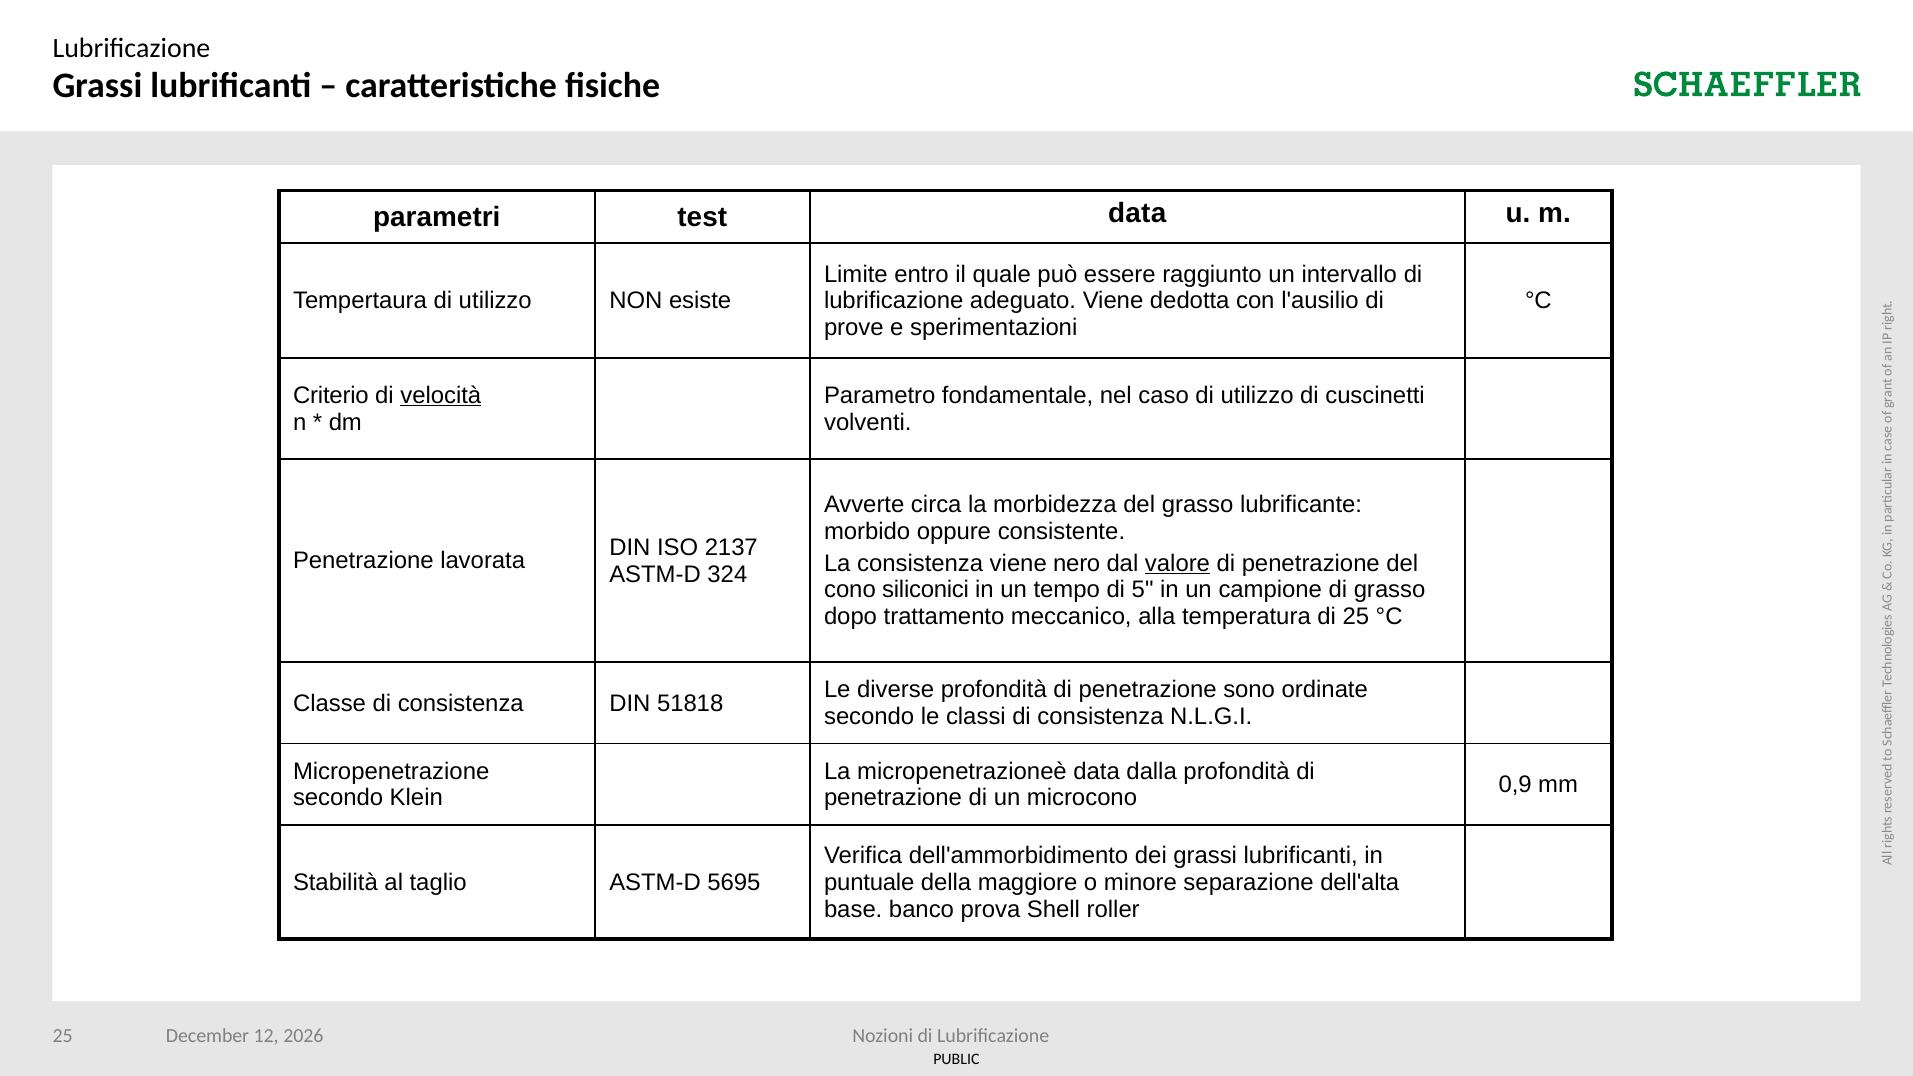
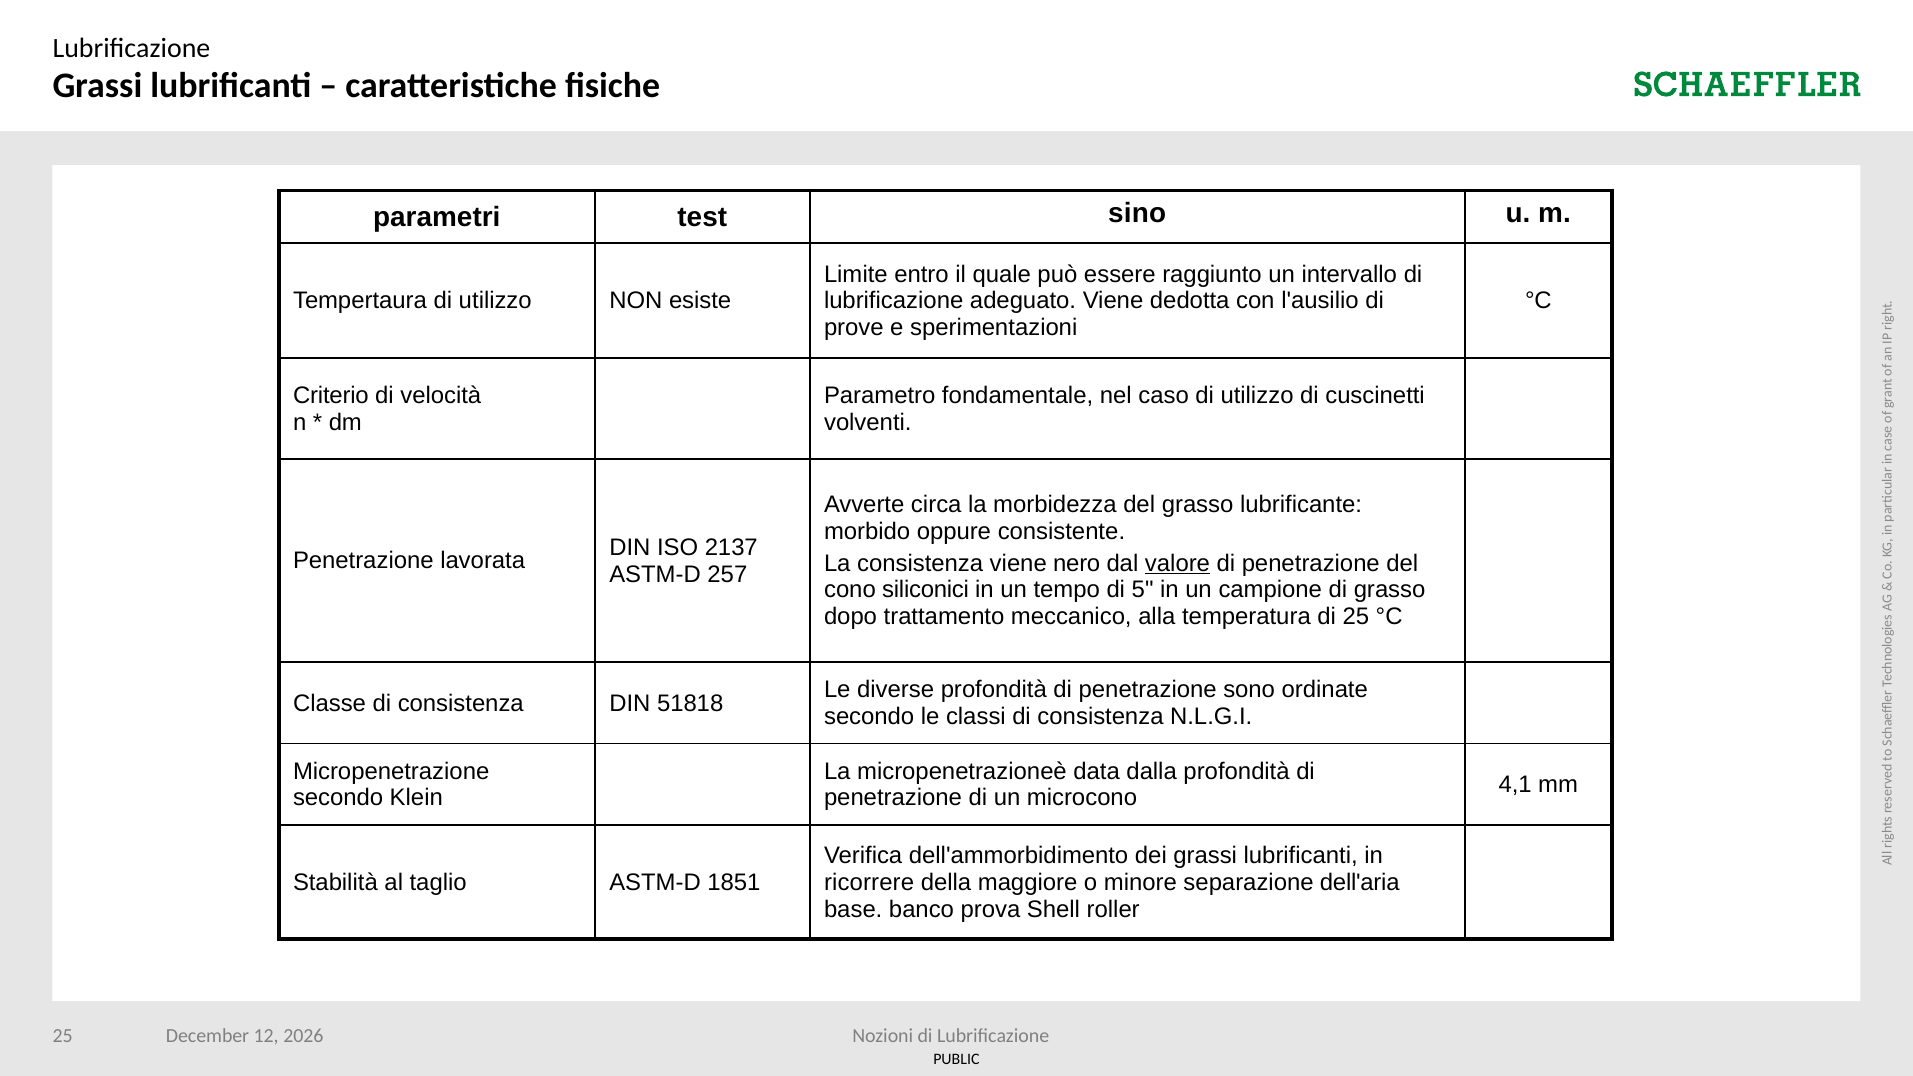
test data: data -> sino (1137, 214)
velocità underline: present -> none (441, 395)
324: 324 -> 257 (727, 574)
0,9: 0,9 -> 4,1 (1515, 785)
5695: 5695 -> 1851 (734, 883)
puntuale: puntuale -> ricorrere (869, 883)
dell'alta: dell'alta -> dell'aria (1360, 883)
